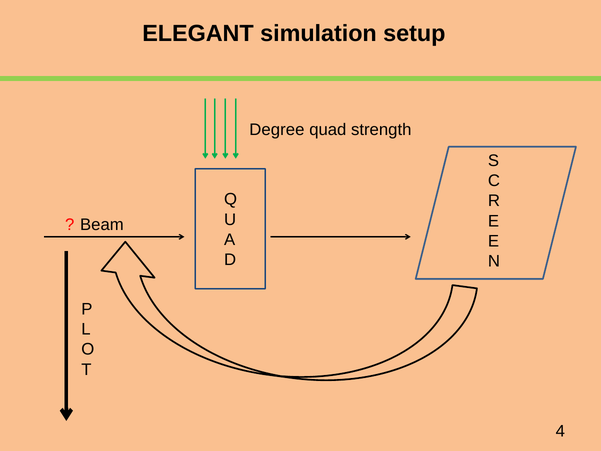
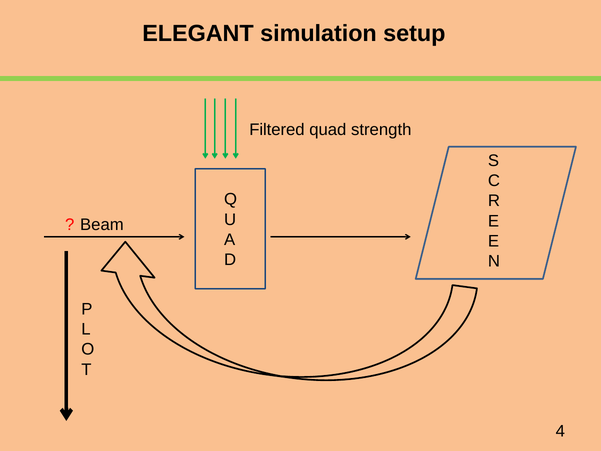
Degree: Degree -> Filtered (277, 130)
